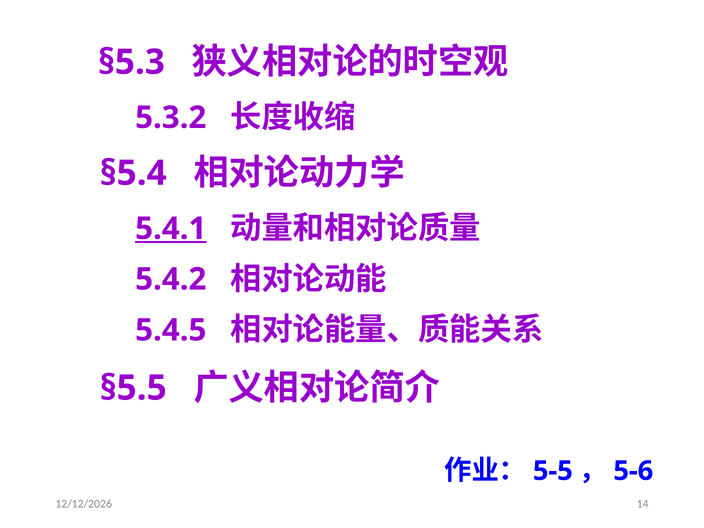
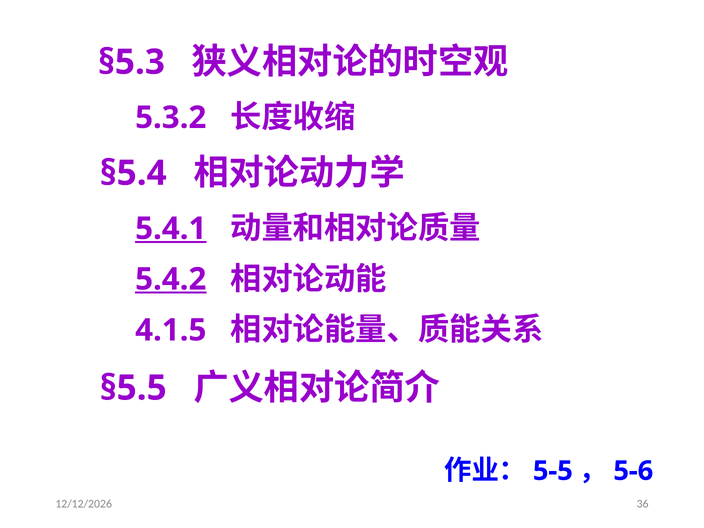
5.4.2 underline: none -> present (171, 279)
5.4.5: 5.4.5 -> 4.1.5 (171, 330)
14: 14 -> 36 (643, 504)
